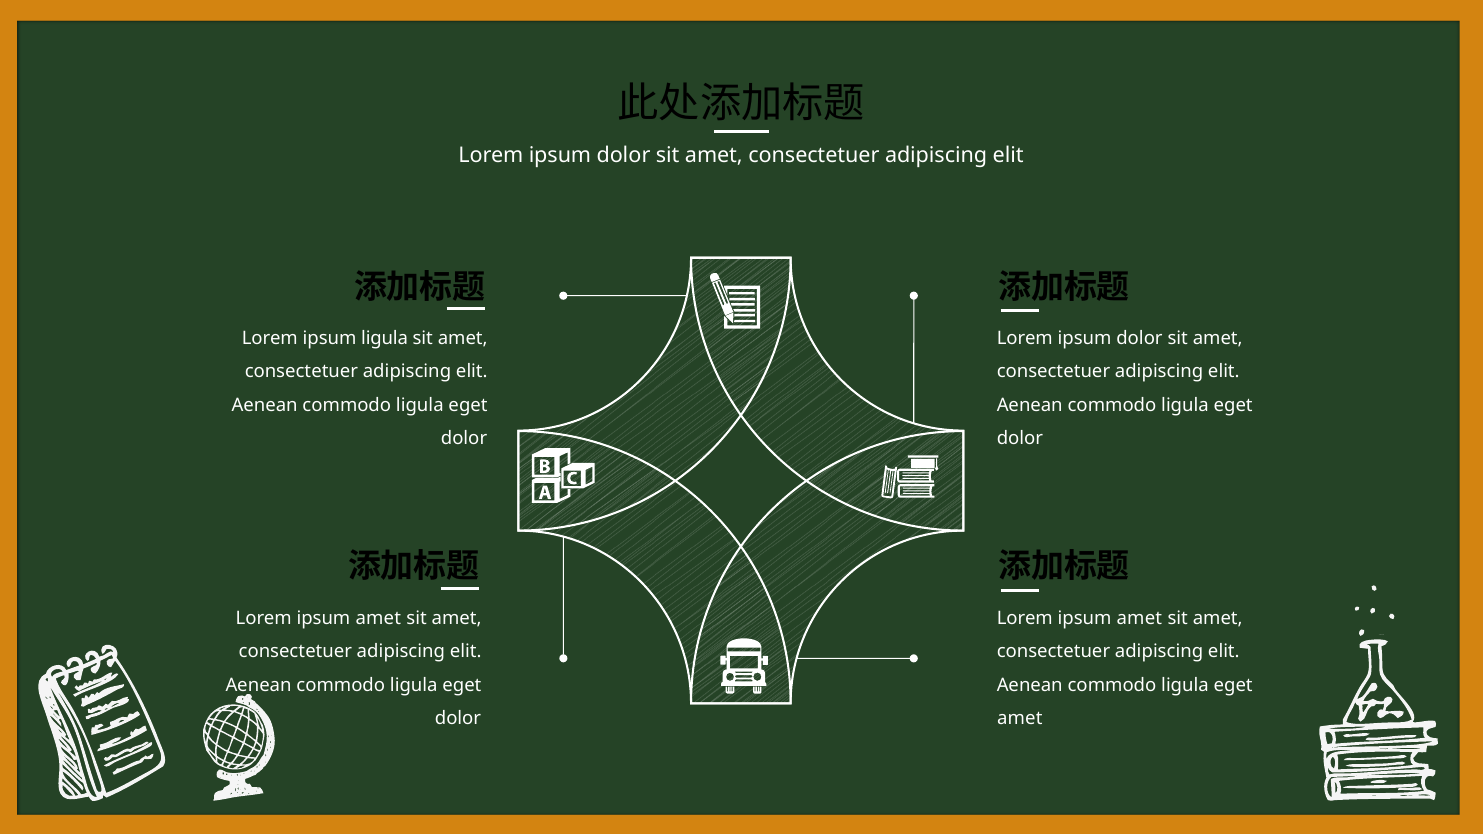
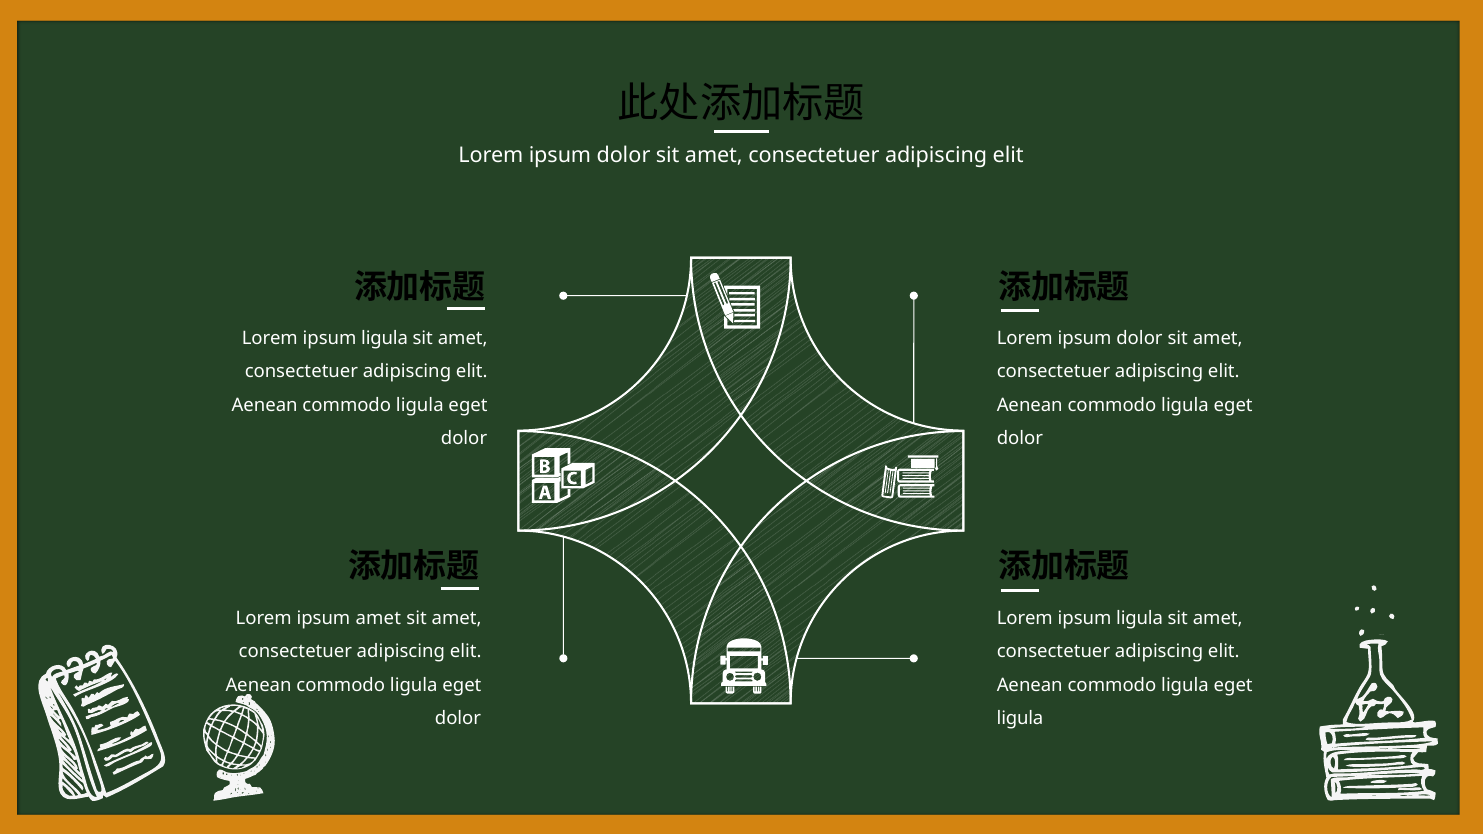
amet: amet -> ligula (1140, 618)
amet: amet -> ligula (1020, 719)
